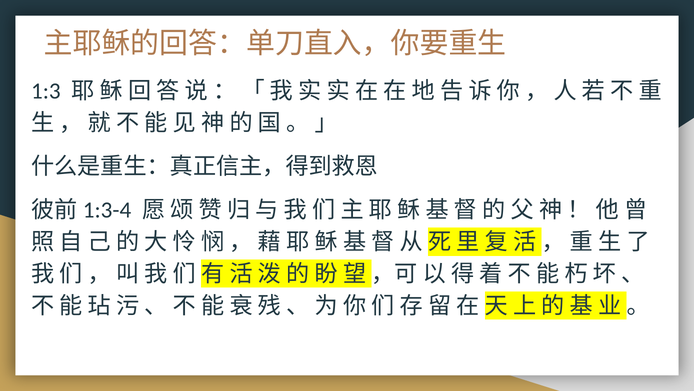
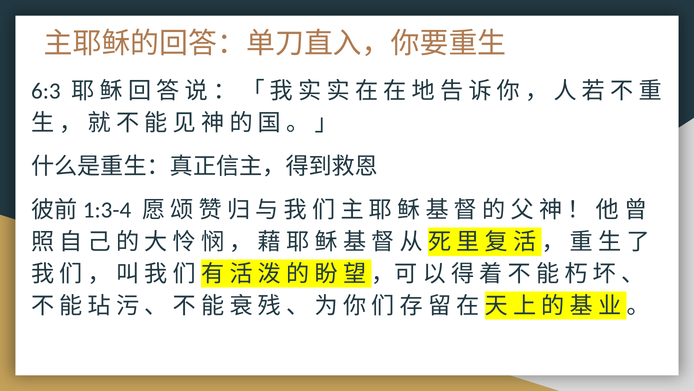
1:3: 1:3 -> 6:3 (46, 91)
